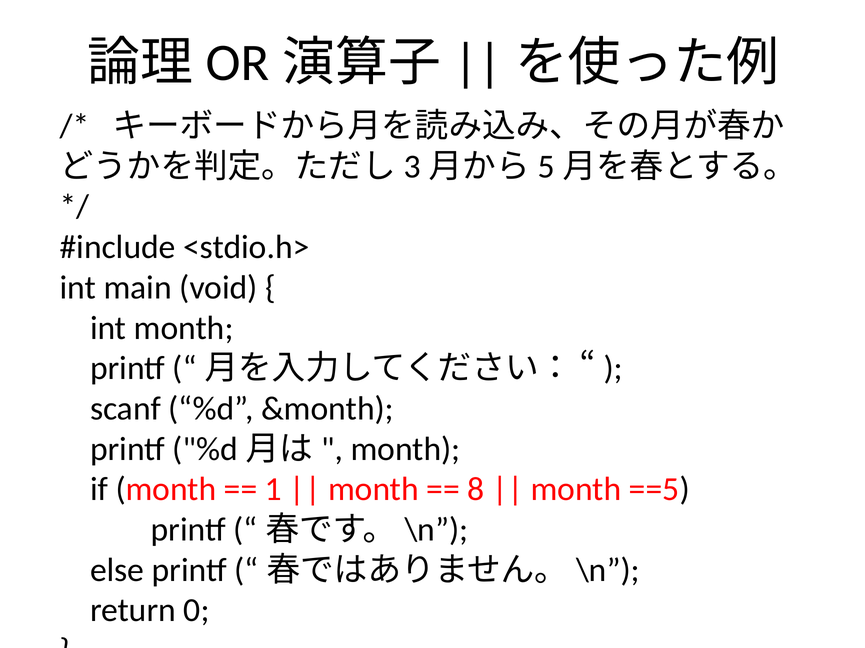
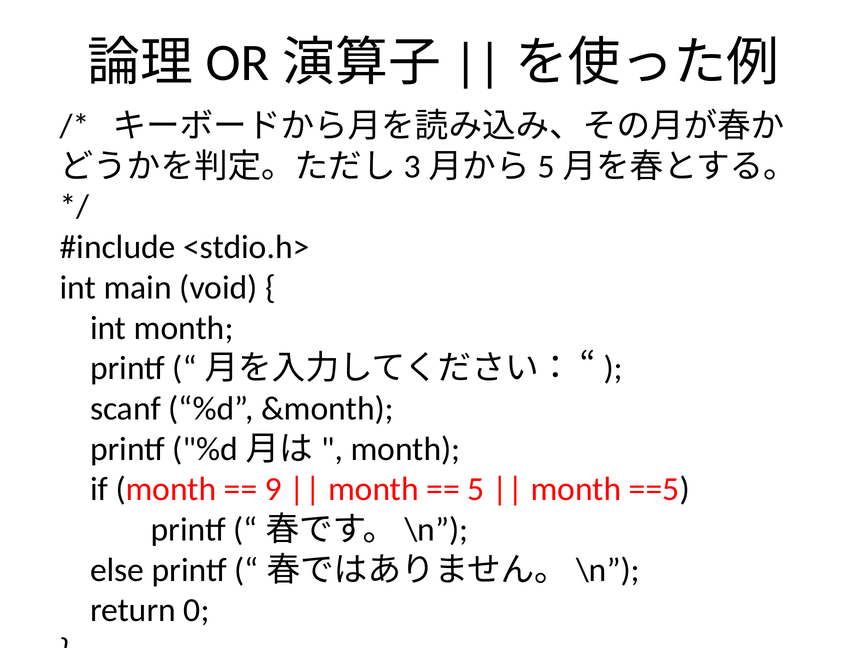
1: 1 -> 9 (274, 490)
8: 8 -> 5 (476, 490)
